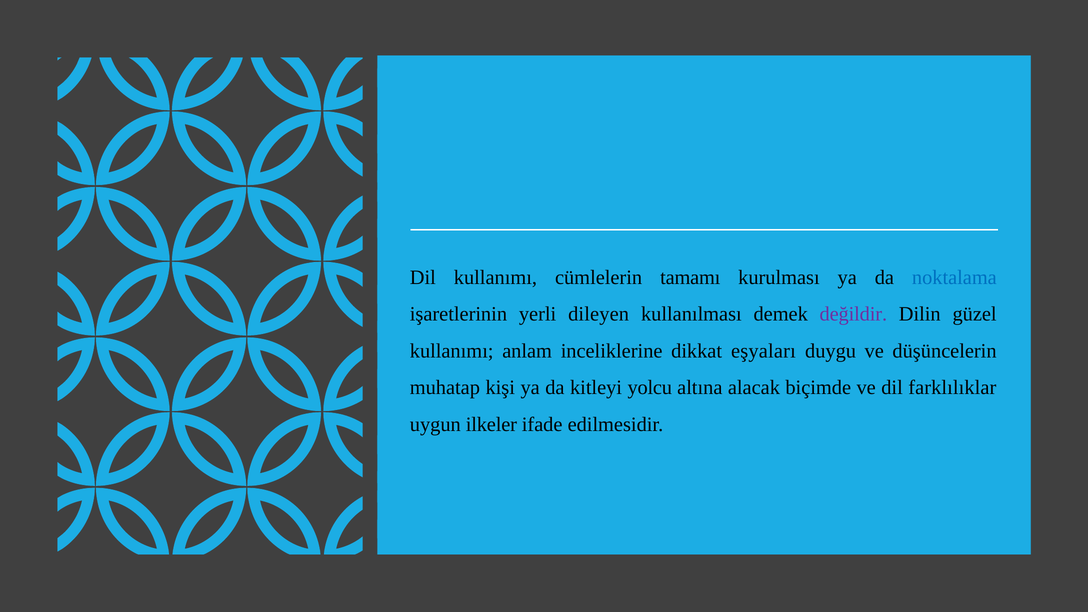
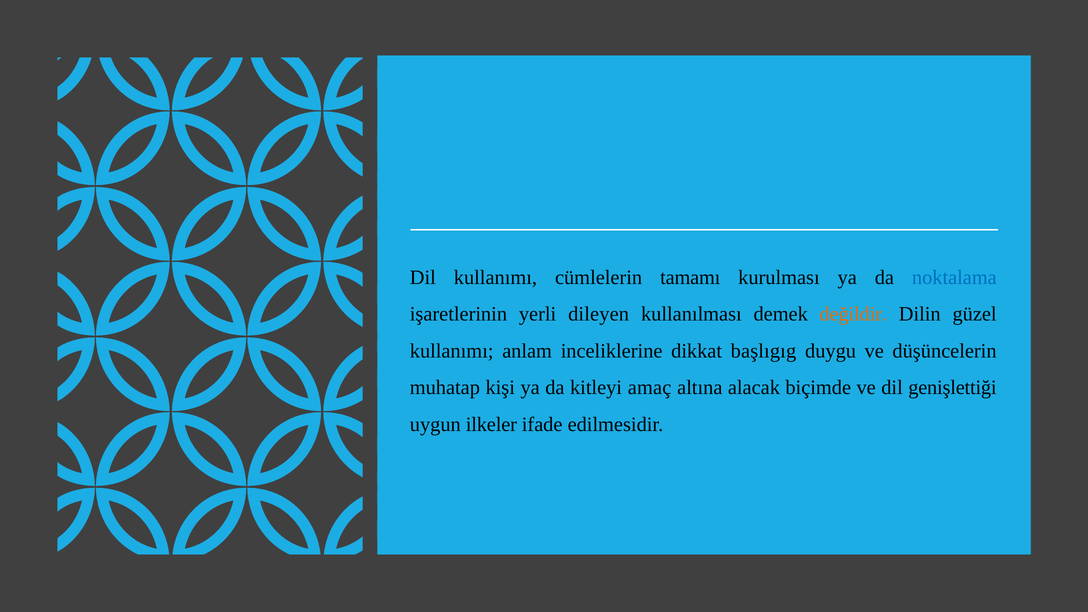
değildir colour: purple -> orange (853, 314)
eşyaları: eşyaları -> başlıgıg (763, 351)
yolcu: yolcu -> amaç (650, 388)
farklılıklar: farklılıklar -> genişlettiği (952, 388)
